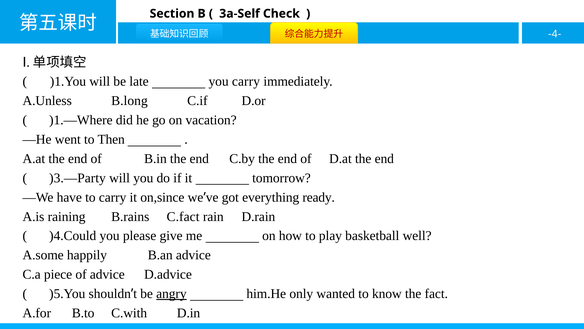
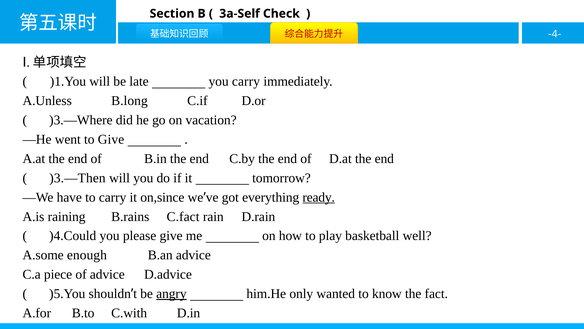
)1.—Where: )1.—Where -> )3.—Where (81, 120)
to Then: Then -> Give (111, 139)
)3.—Party: )3.—Party -> )3.—Then (77, 178)
ready underline: none -> present (319, 197)
happily: happily -> enough (87, 255)
